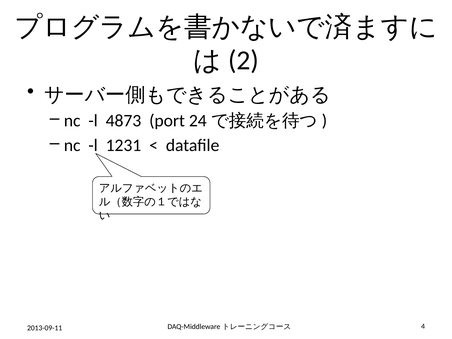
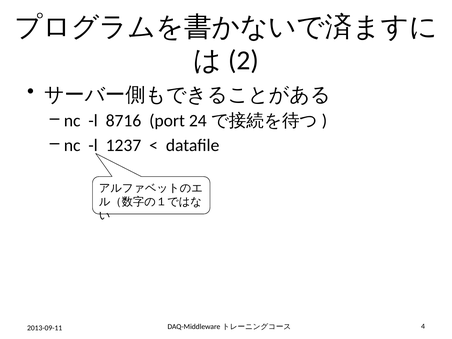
4873: 4873 -> 8716 (123, 121)
1231: 1231 -> 1237 (123, 145)
